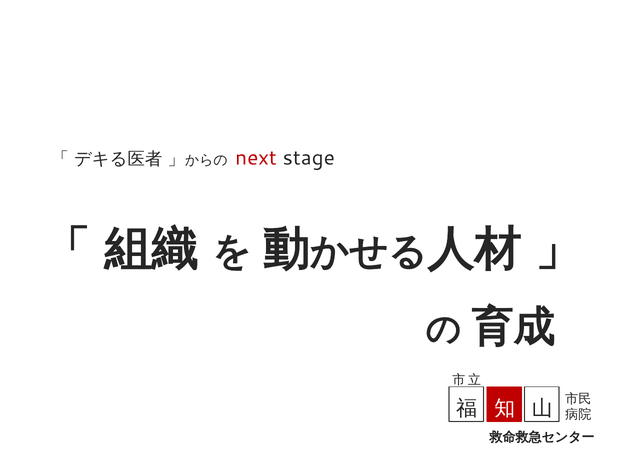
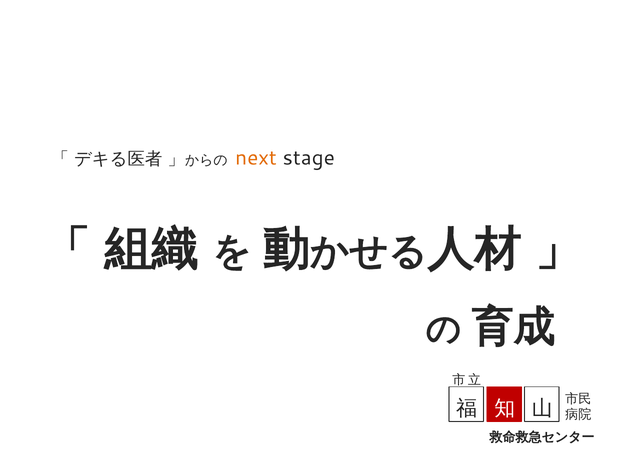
next colour: red -> orange (256, 158)
